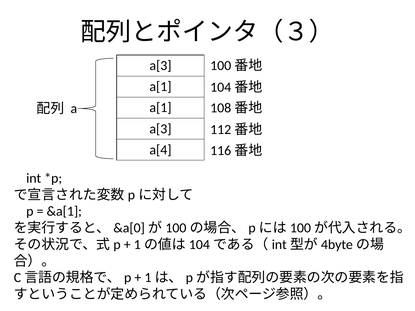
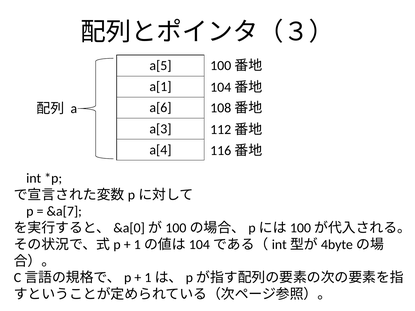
a[3: a[3 -> a[5 (161, 66)
a[1: a[1 -> a[6 (161, 108)
&a[1: &a[1 -> &a[7 (64, 212)
